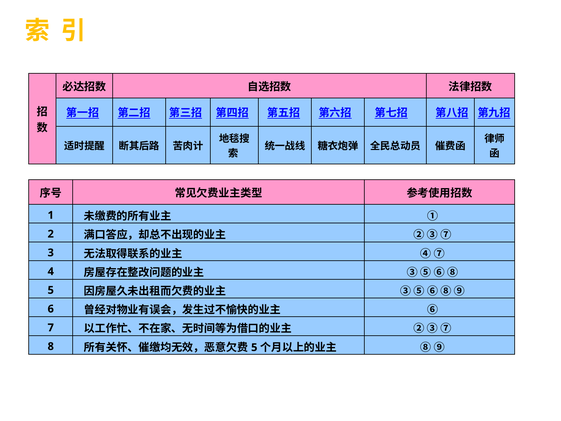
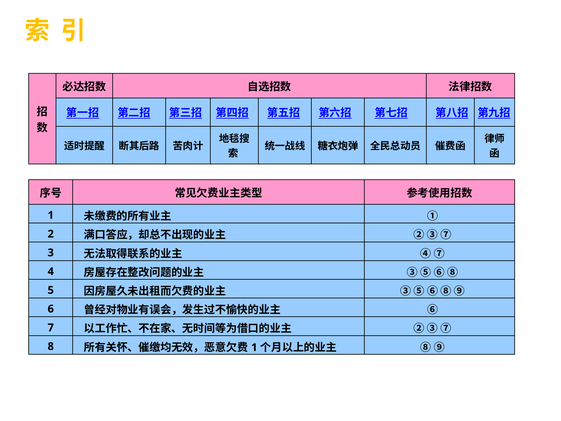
5: 5 -> 1 (254, 347)
